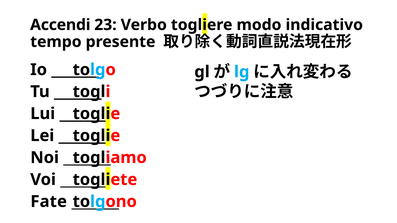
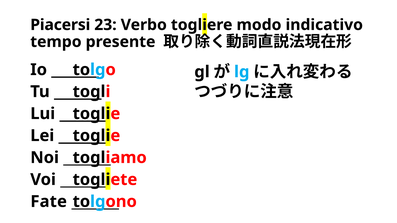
Accendi: Accendi -> Piacersi (60, 25)
